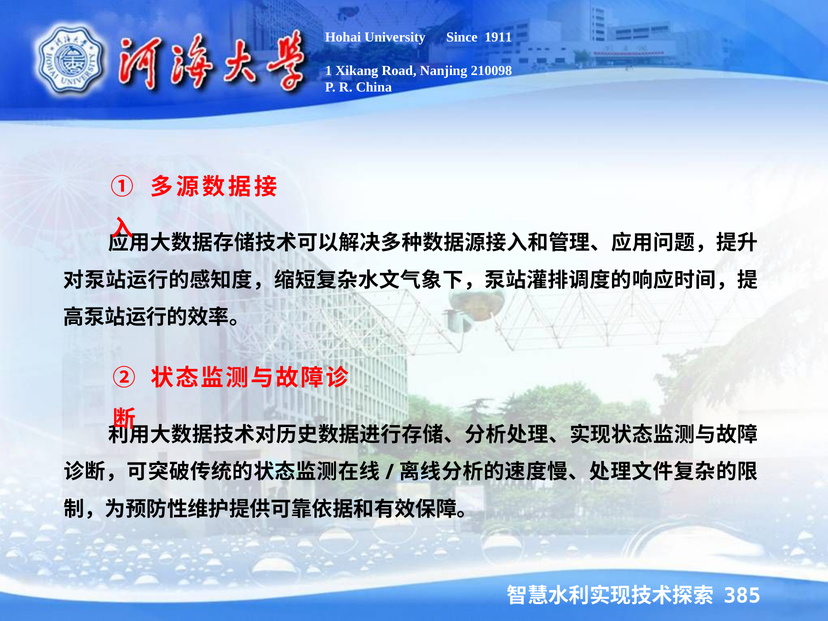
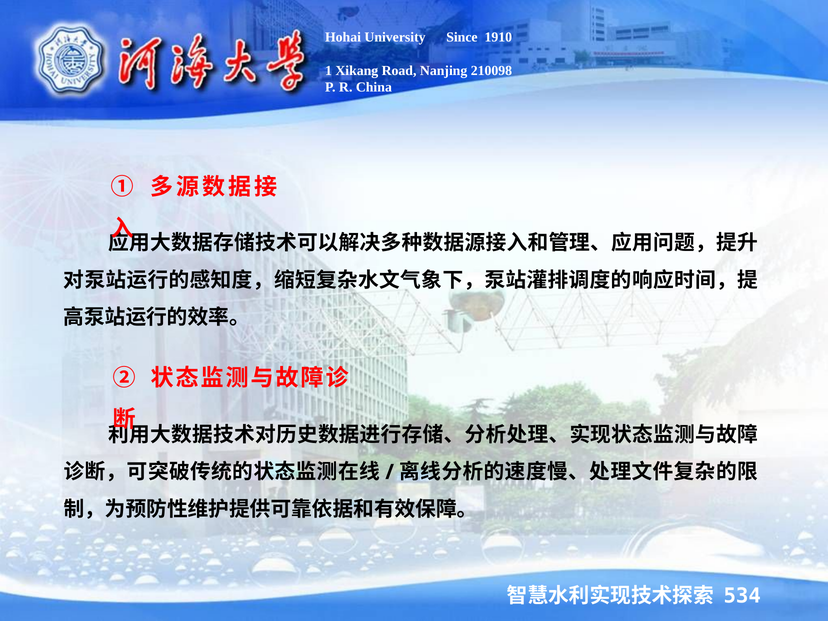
1911: 1911 -> 1910 (498, 37)
385: 385 -> 534 (742, 596)
